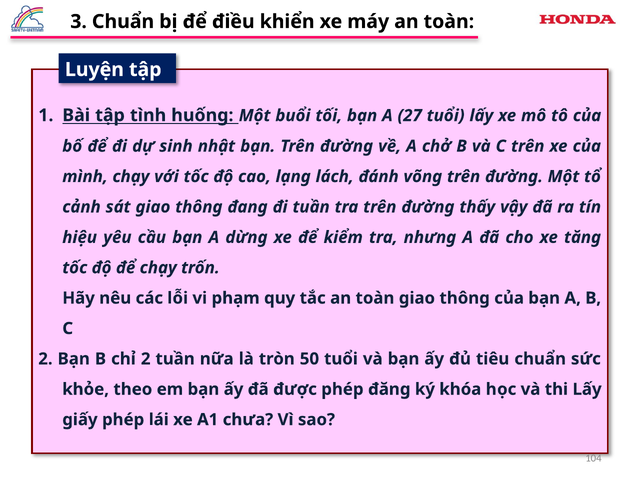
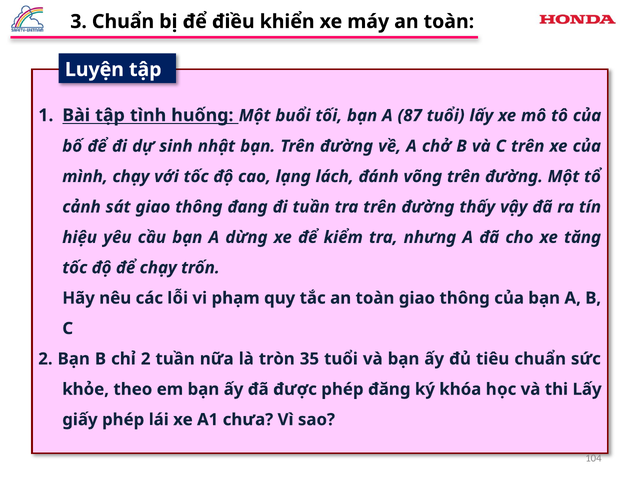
27: 27 -> 87 (410, 116)
50: 50 -> 35 (309, 359)
